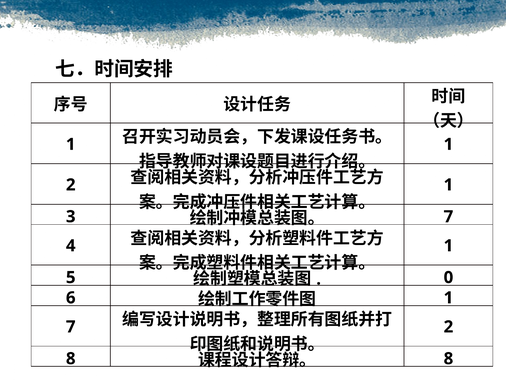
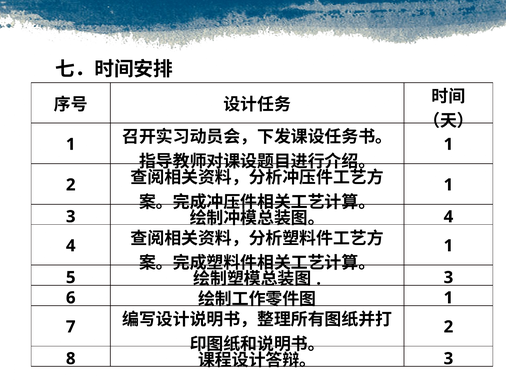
7: 7 -> 4 (448, 216)
0: 0 -> 3 (448, 277)
8: 8 -> 3 (448, 358)
